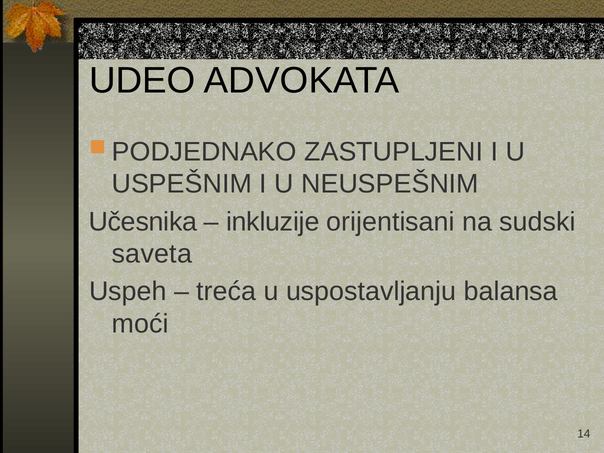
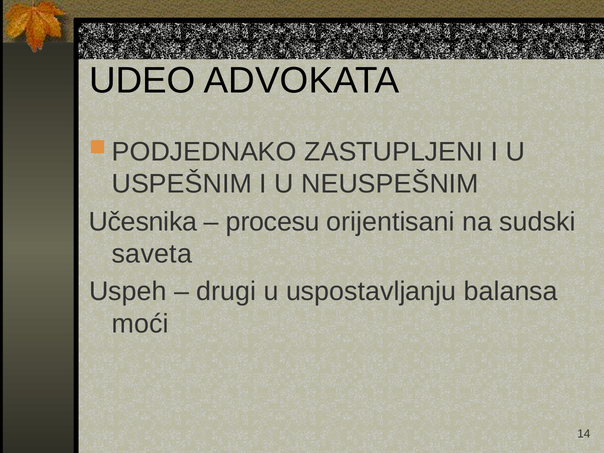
inkluzije: inkluzije -> procesu (273, 222)
treća: treća -> drugi (226, 291)
